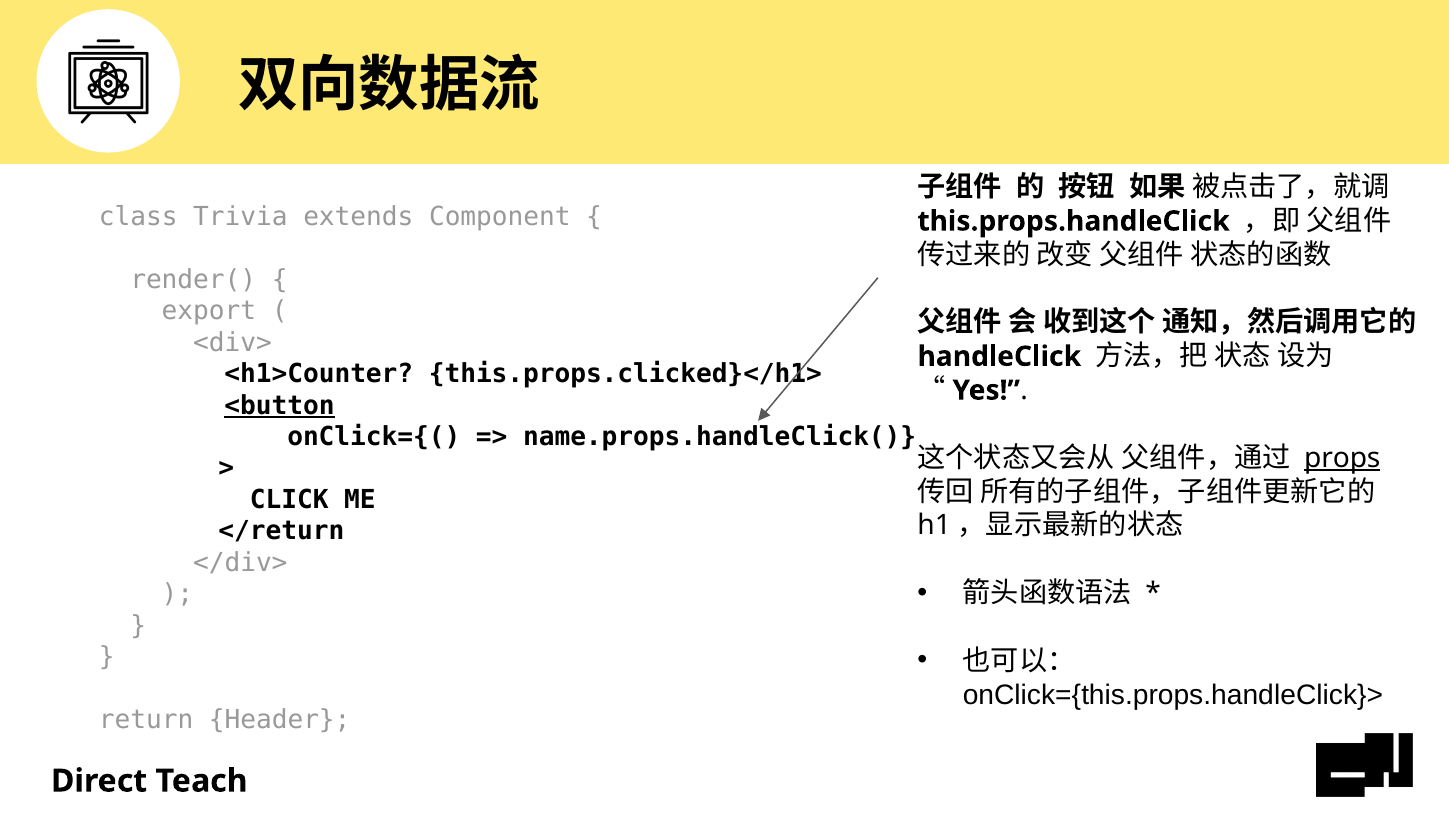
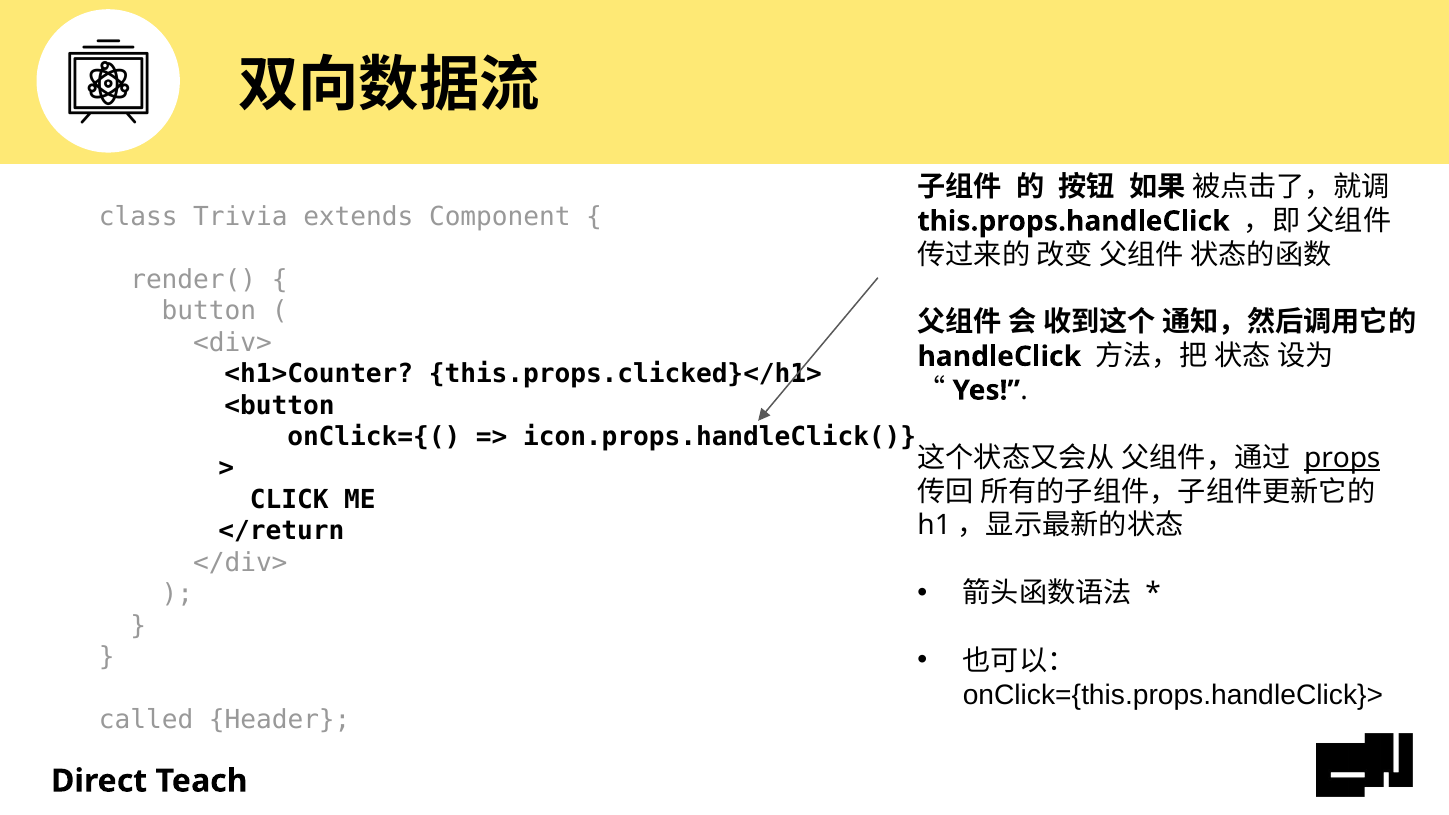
export: export -> button (209, 311)
<button underline: present -> none (280, 406)
name.props.handleClick(: name.props.handleClick( -> icon.props.handleClick( (720, 437)
return: return -> called (146, 720)
